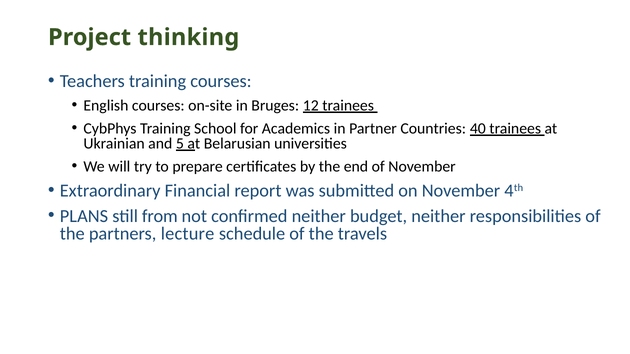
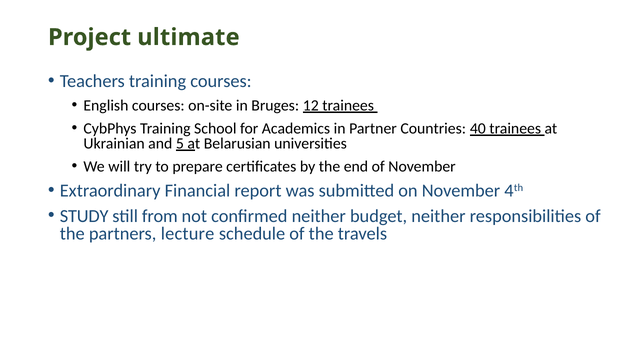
thinking: thinking -> ultimate (188, 37)
PLANS: PLANS -> STUDY (84, 216)
